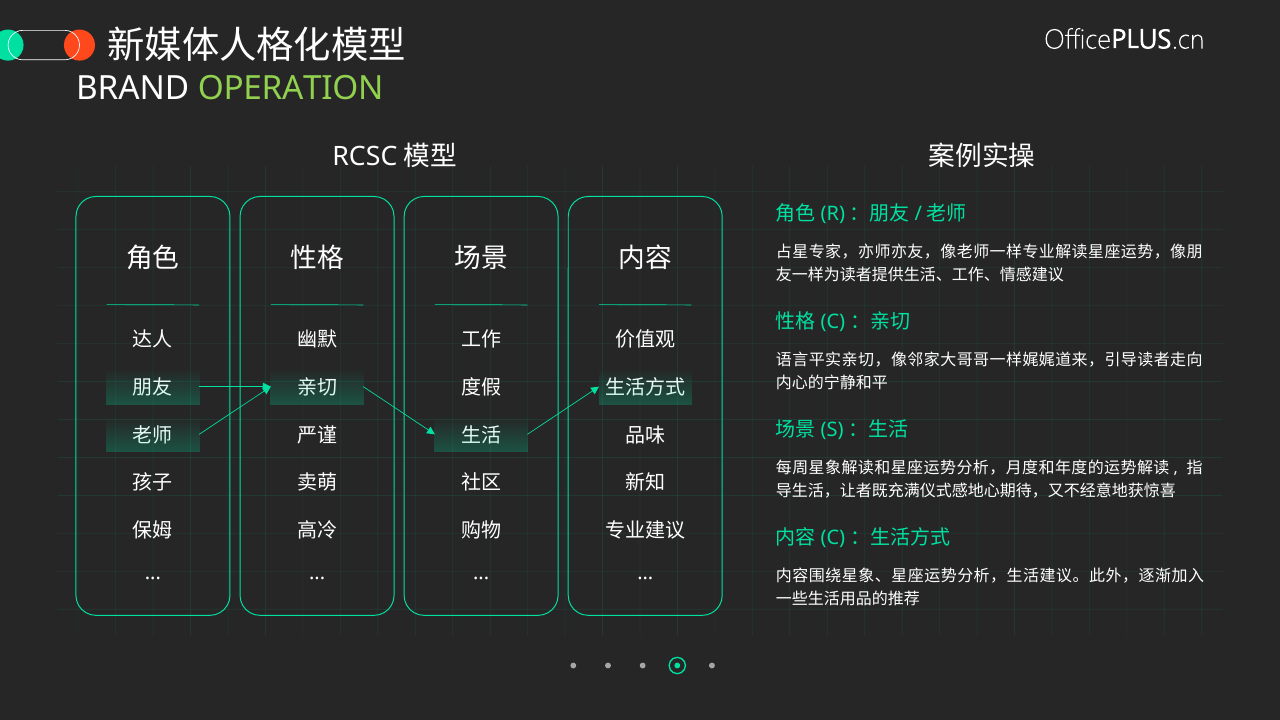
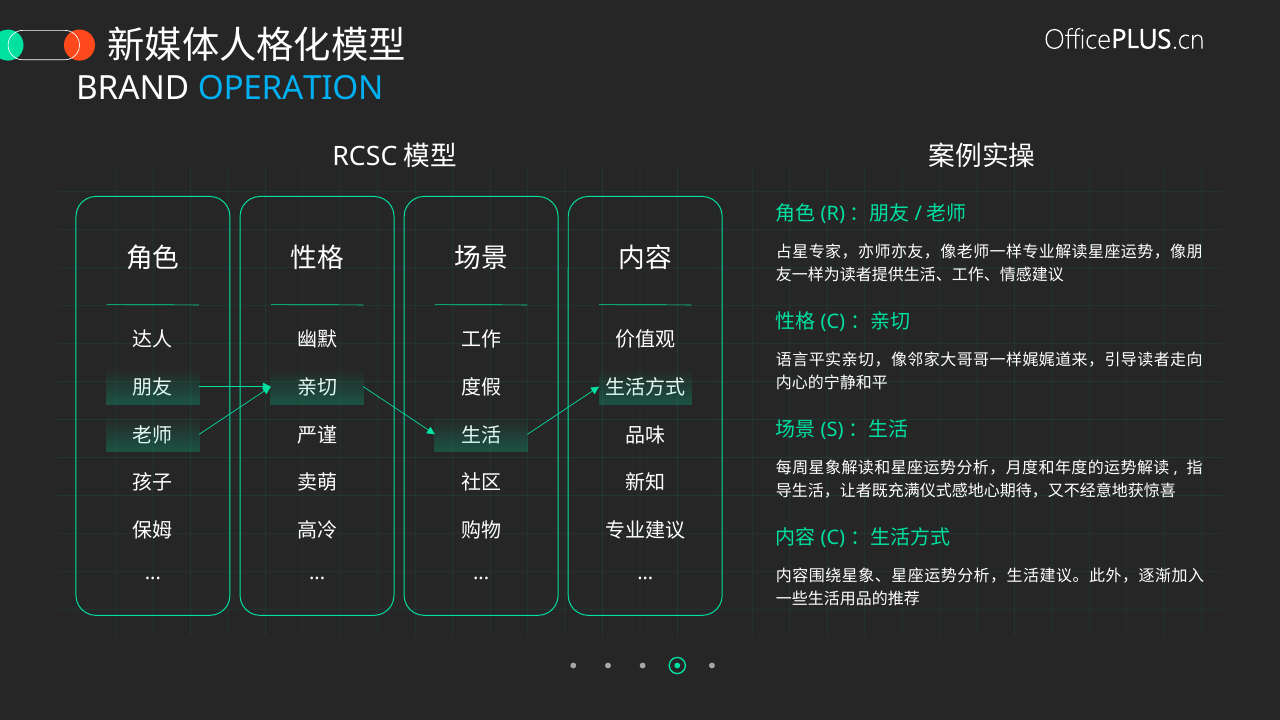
OPERATION colour: light green -> light blue (291, 88)
